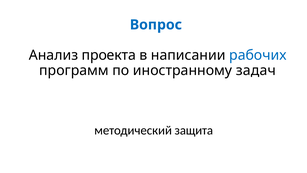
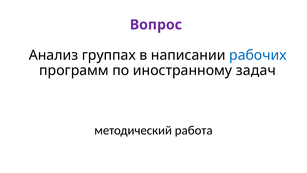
Вопрос colour: blue -> purple (156, 25)
проекта: проекта -> группах (109, 55)
защита: защита -> работа (194, 130)
